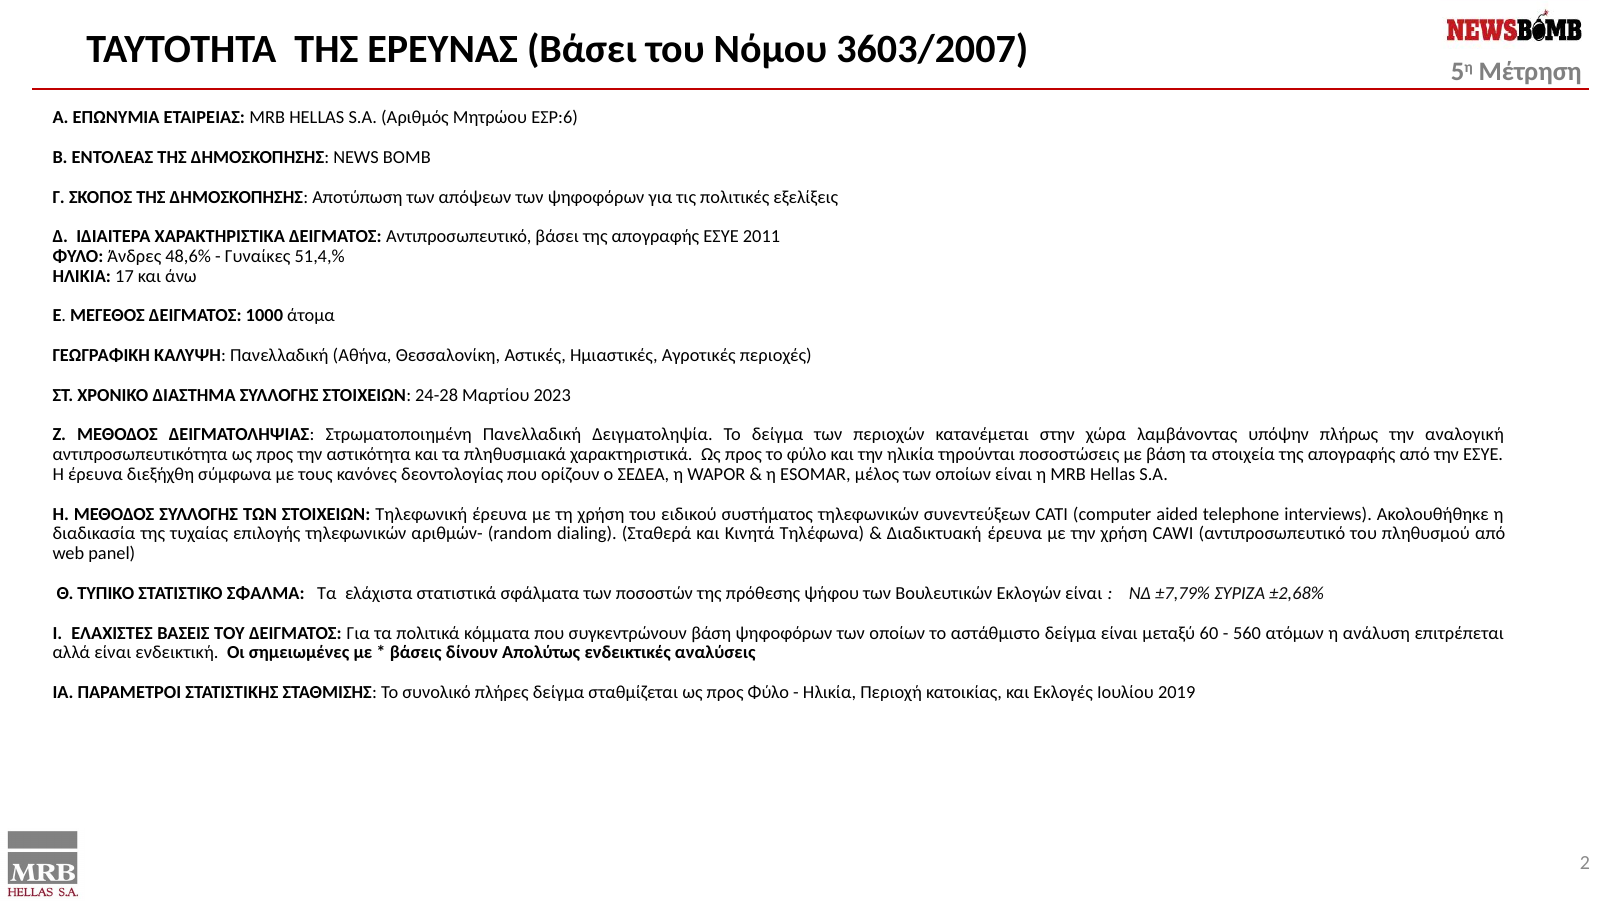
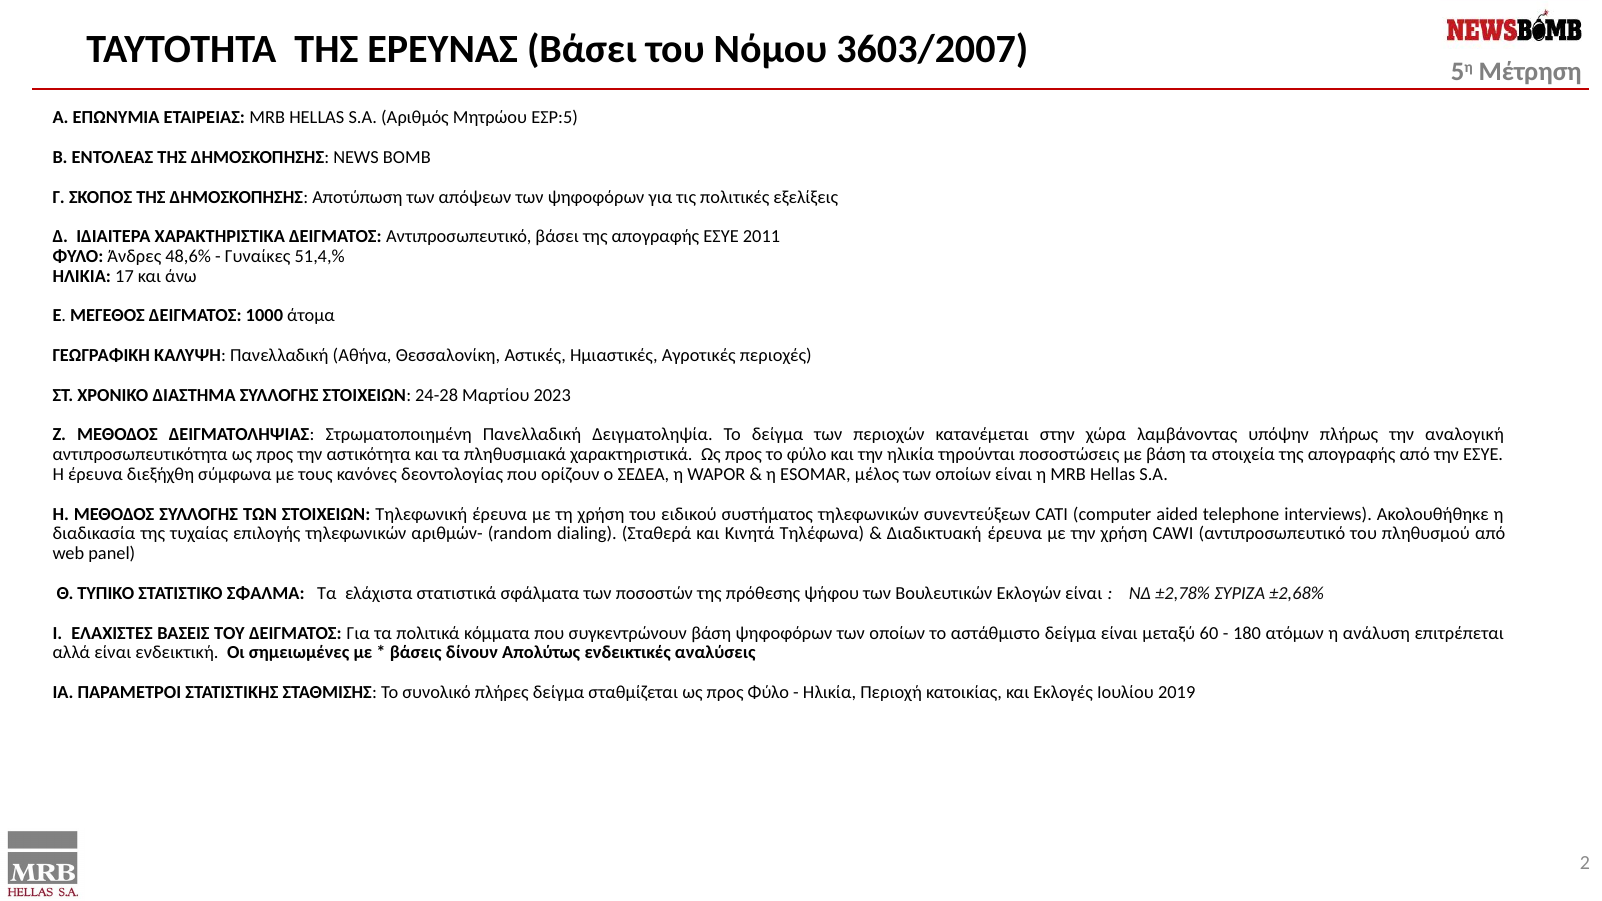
ΕΣΡ:6: ΕΣΡ:6 -> ΕΣΡ:5 (555, 118)
±7,79%: ±7,79% -> ±2,78% (1183, 593)
560: 560 -> 180 (1247, 633)
